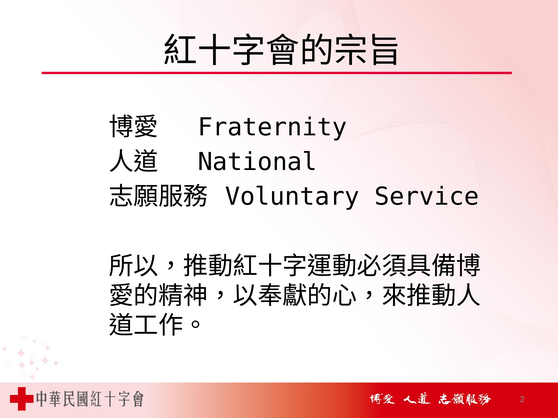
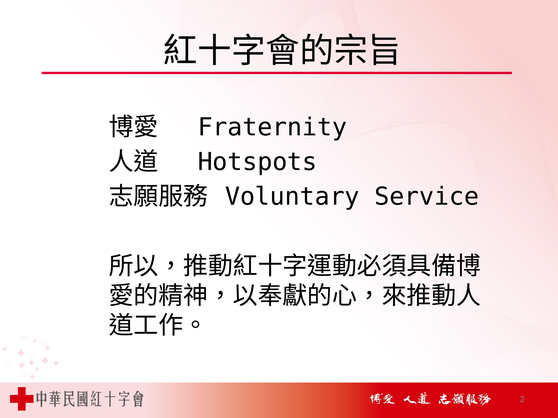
National: National -> Hotspots (257, 162)
